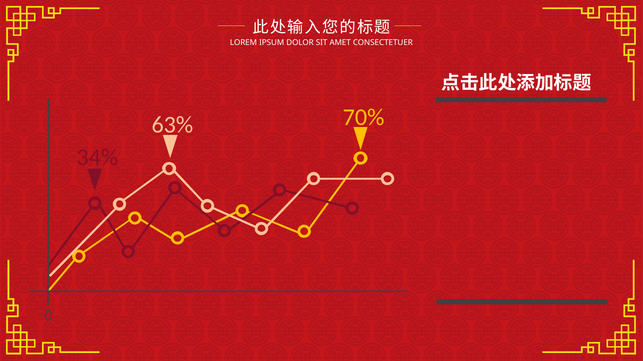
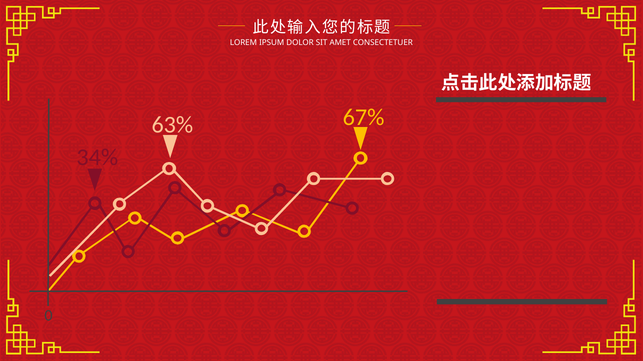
70%: 70% -> 67% (364, 117)
